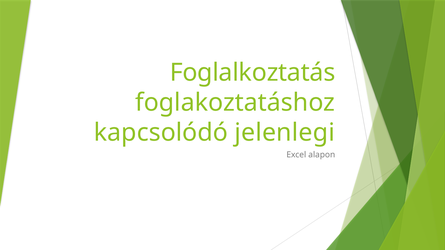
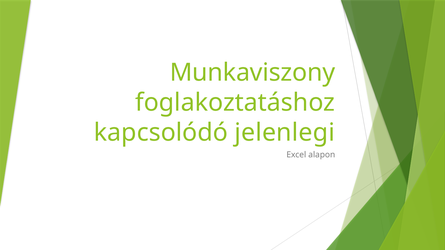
Foglalkoztatás: Foglalkoztatás -> Munkaviszony (252, 73)
